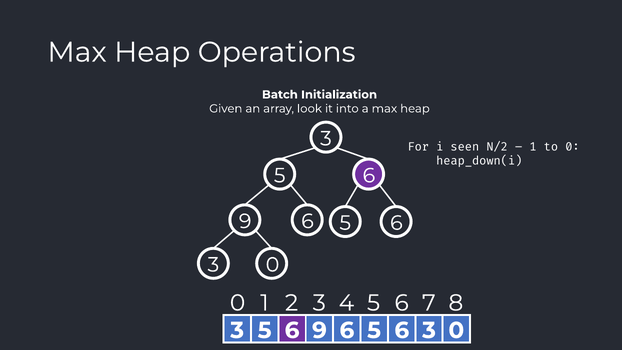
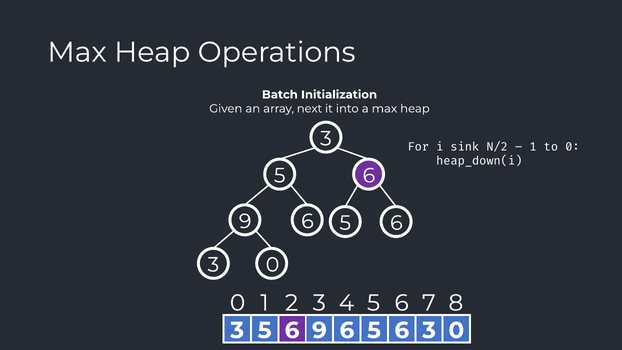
look: look -> next (310, 109)
seen: seen -> sink (465, 147)
